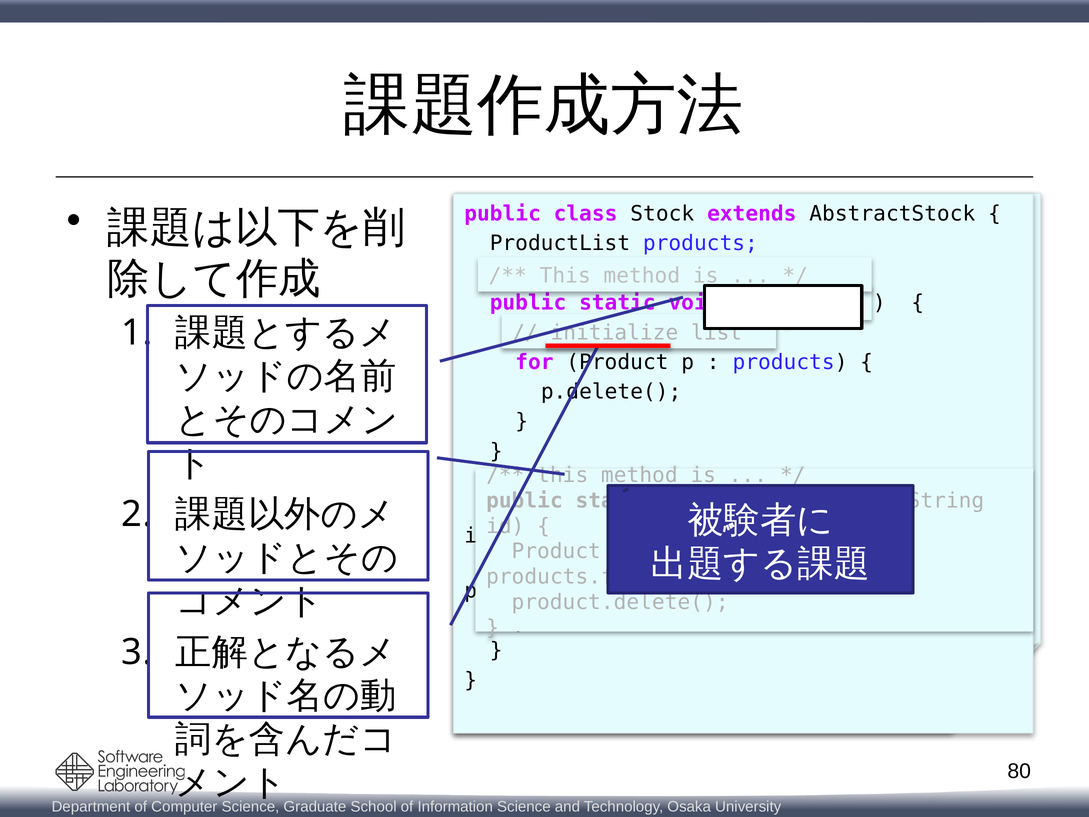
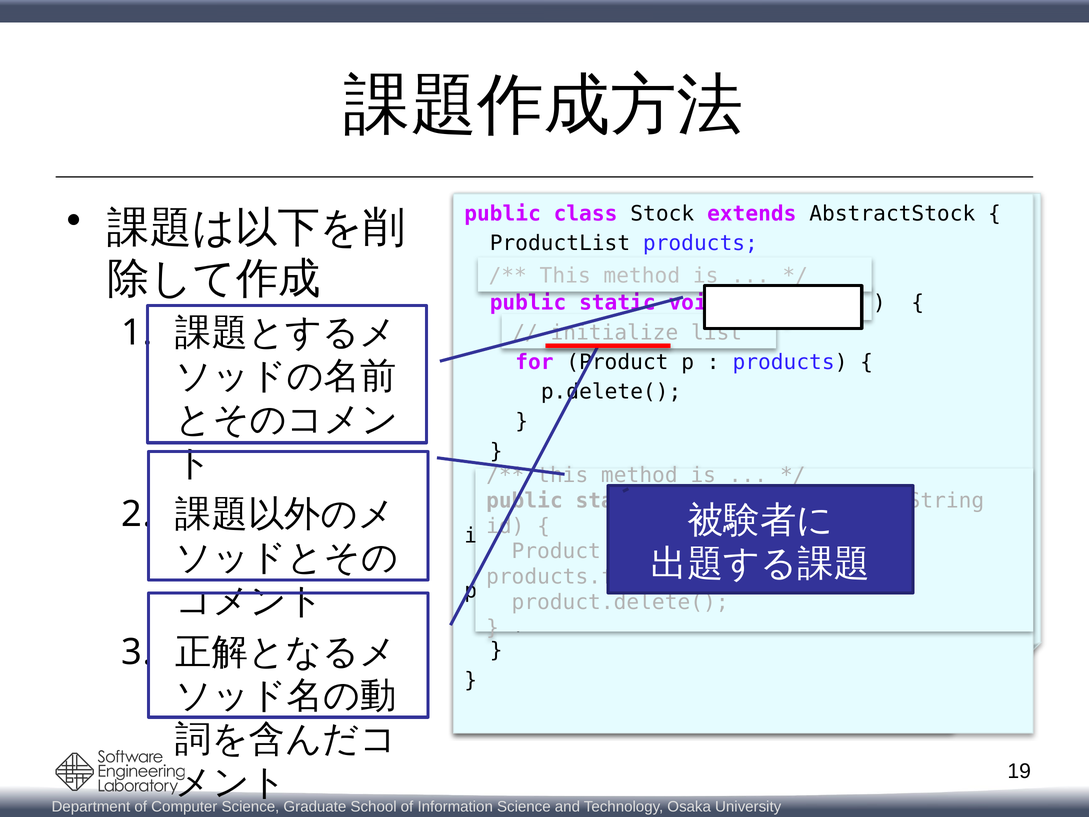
80: 80 -> 19 (1019, 771)
